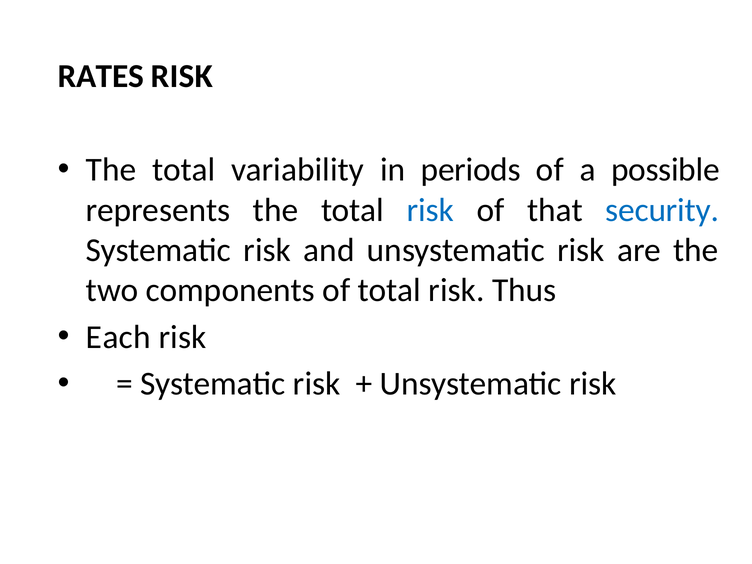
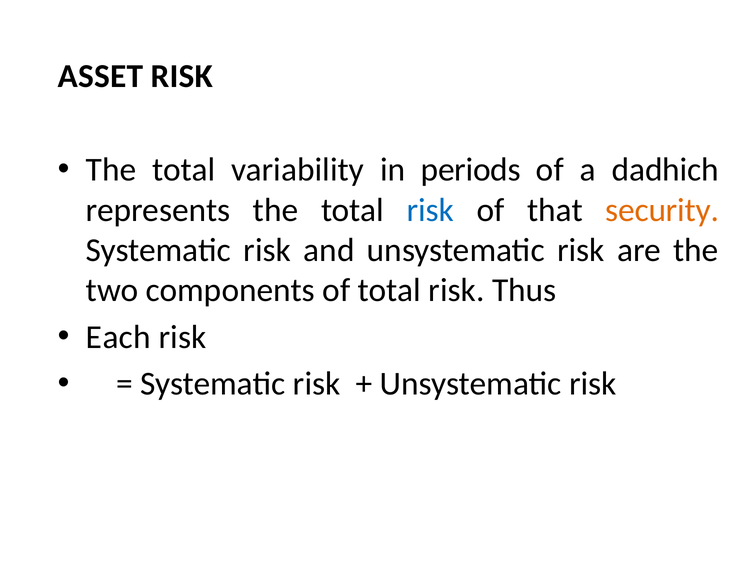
RATES: RATES -> ASSET (100, 76)
possible: possible -> dadhich (665, 170)
security colour: blue -> orange (662, 210)
